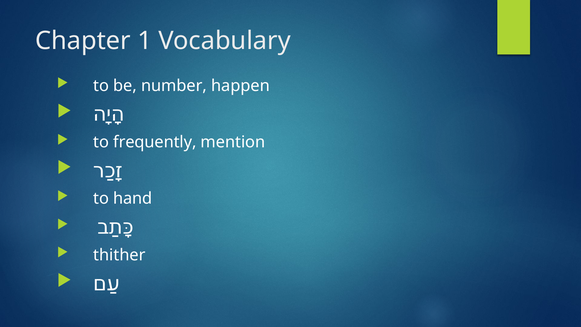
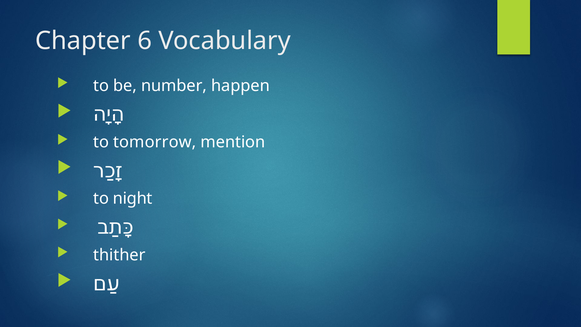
1: 1 -> 6 (145, 41)
frequently: frequently -> tomorrow (155, 142)
hand: hand -> night (133, 198)
